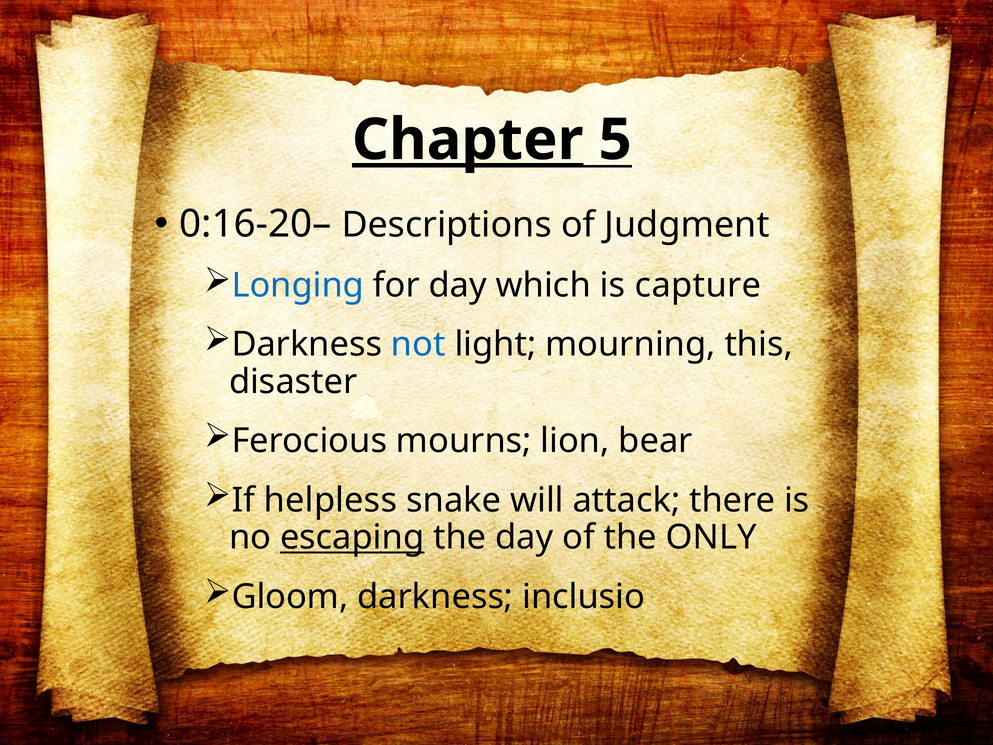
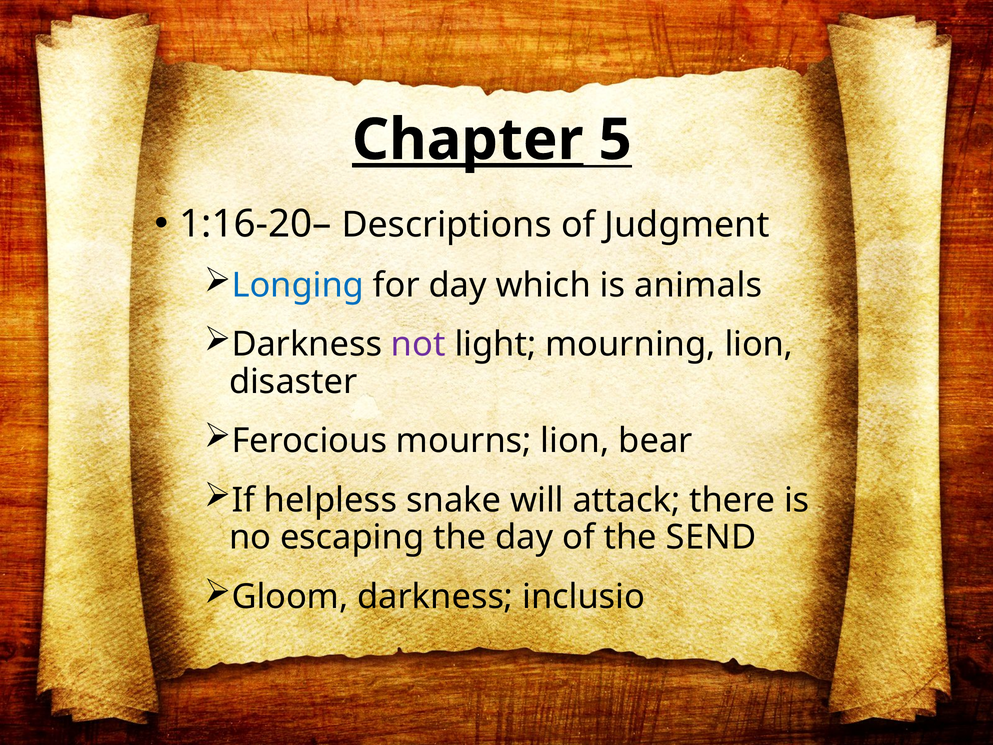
0:16-20–: 0:16-20– -> 1:16-20– (256, 224)
capture: capture -> animals (698, 285)
not colour: blue -> purple (418, 344)
mourning this: this -> lion (759, 344)
escaping underline: present -> none (352, 537)
ONLY: ONLY -> SEND (711, 537)
